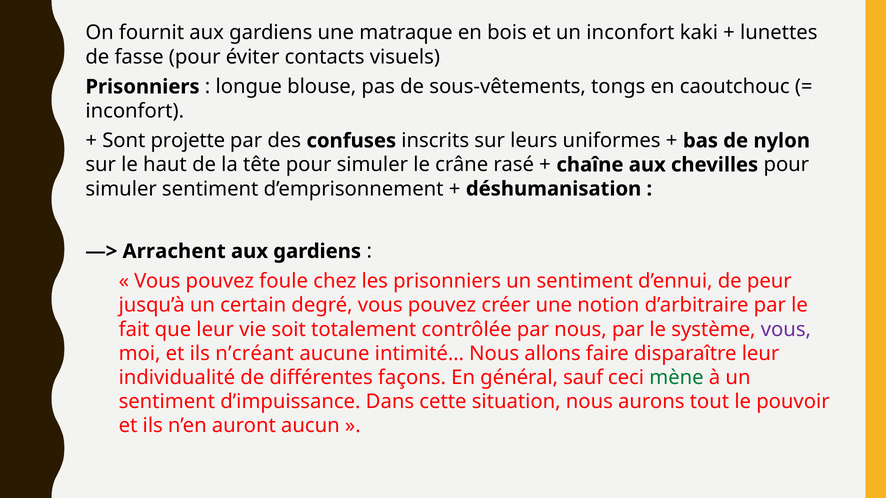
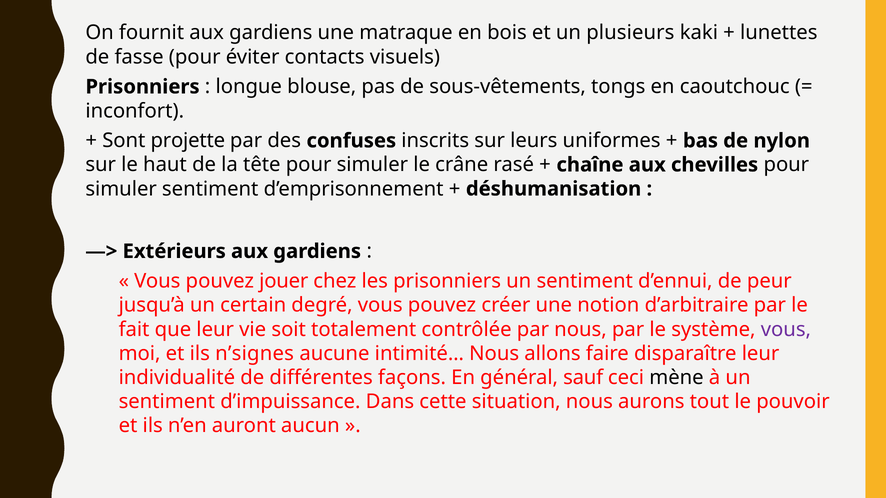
un inconfort: inconfort -> plusieurs (630, 33)
Arrachent: Arrachent -> Extérieurs (174, 251)
foule: foule -> jouer (284, 281)
n’créant: n’créant -> n’signes (255, 354)
mène colour: green -> black (676, 378)
